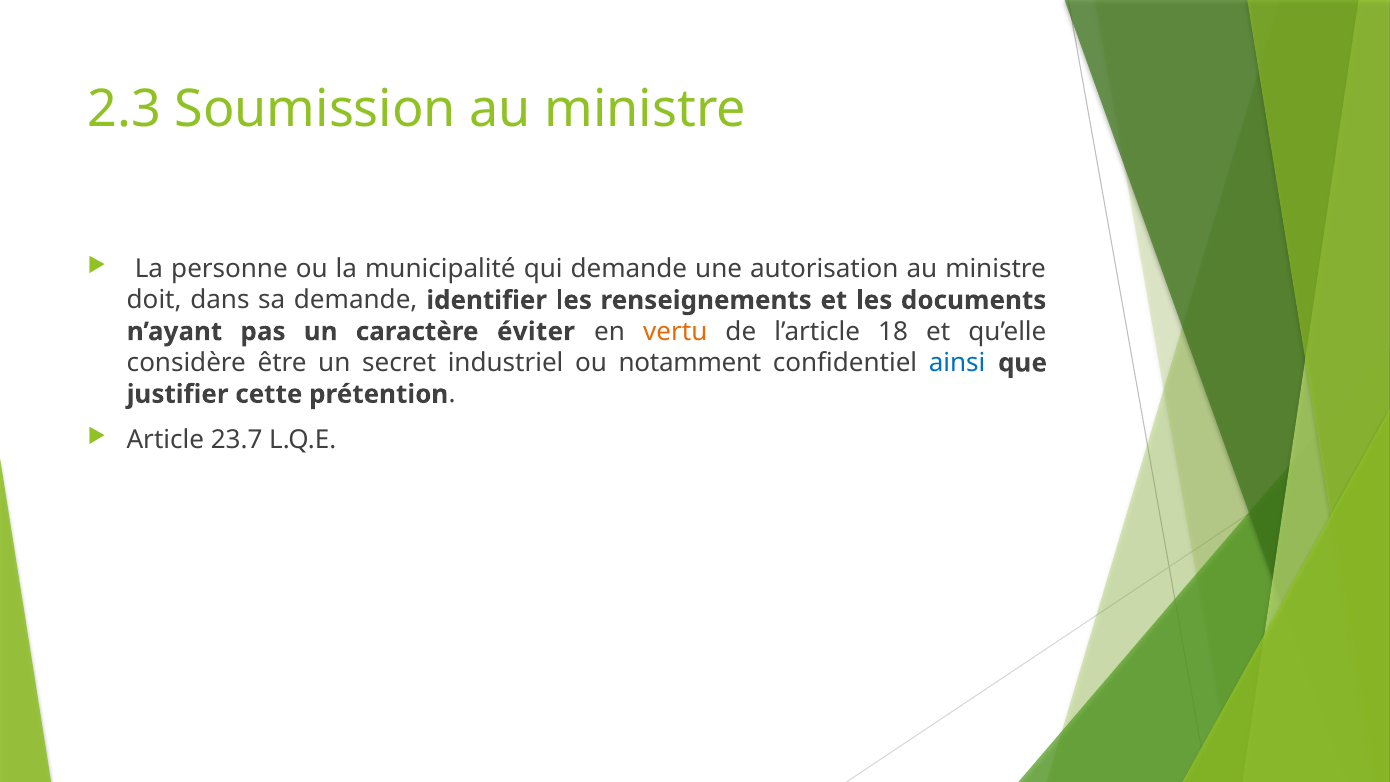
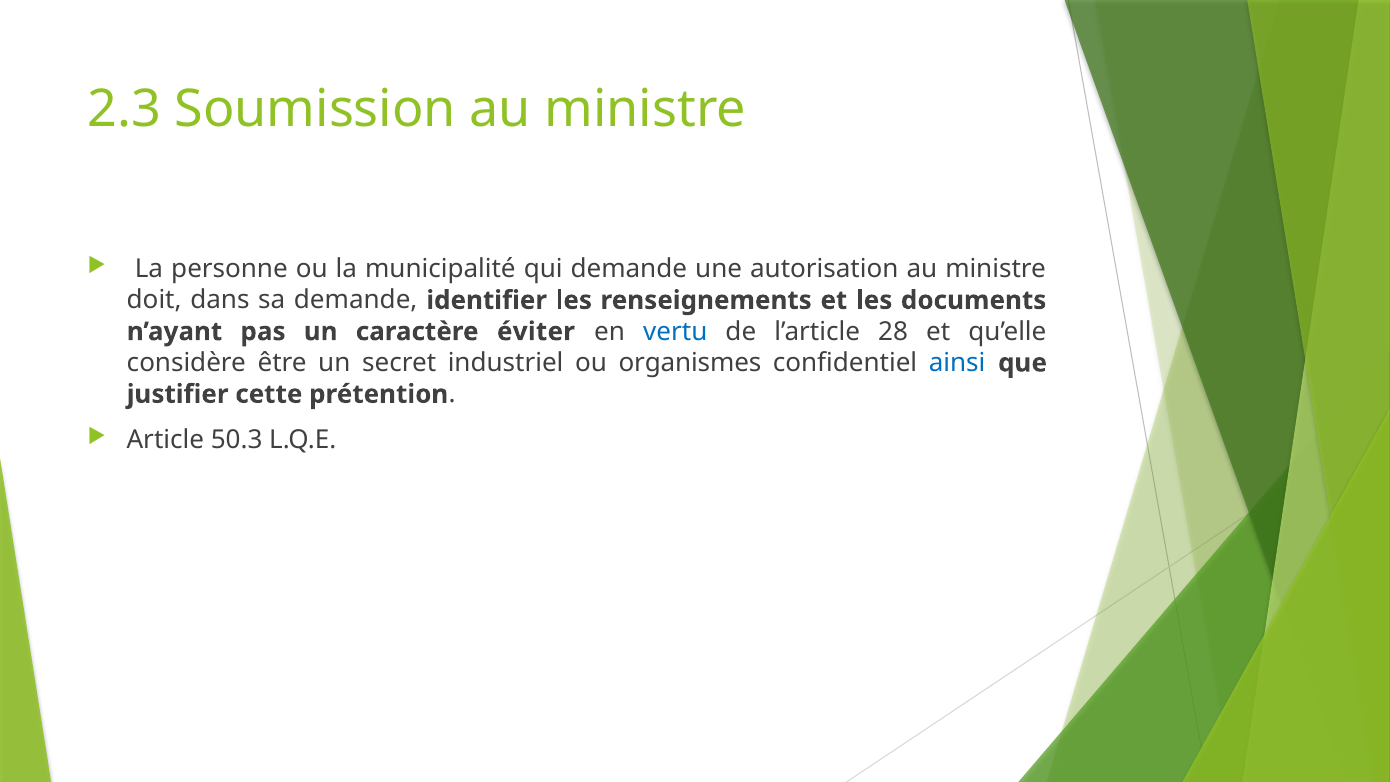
vertu colour: orange -> blue (675, 332)
18: 18 -> 28 (893, 332)
notamment: notamment -> organismes (690, 363)
23.7: 23.7 -> 50.3 (237, 440)
